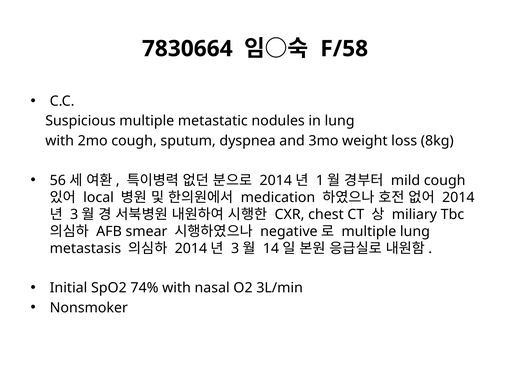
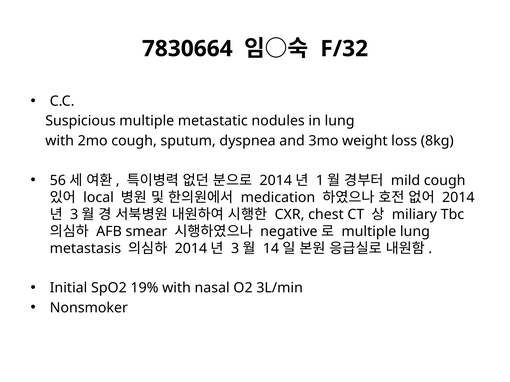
F/58: F/58 -> F/32 (344, 49)
74%: 74% -> 19% (144, 288)
